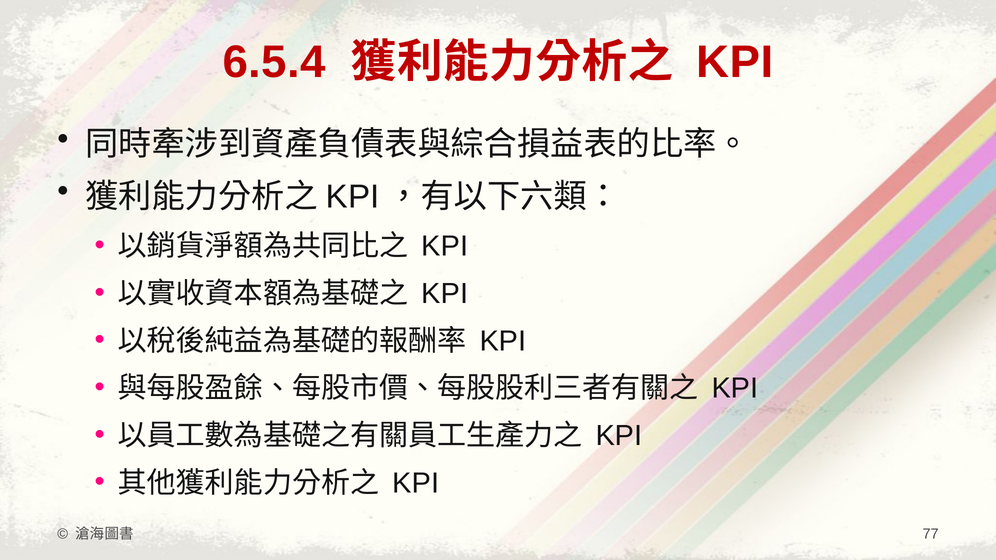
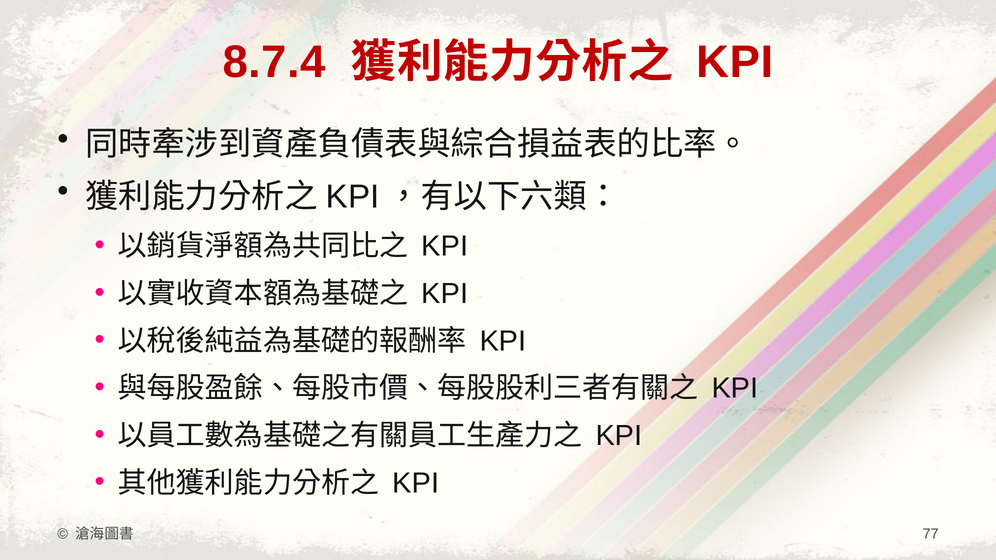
6.5.4: 6.5.4 -> 8.7.4 (274, 62)
